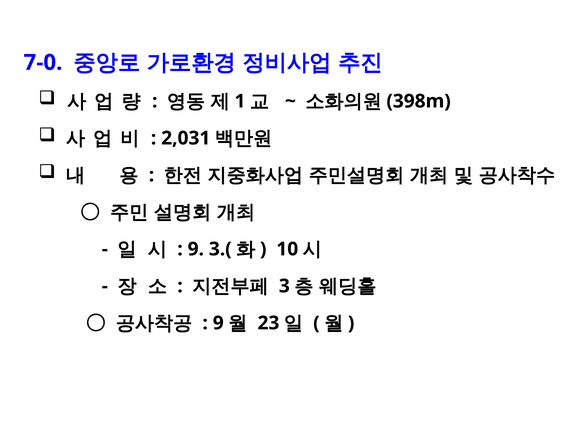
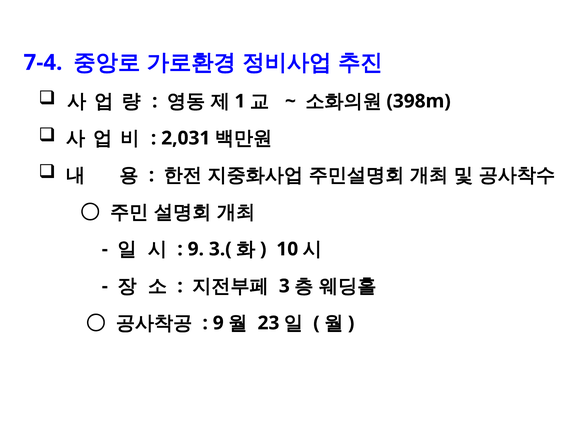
7-0: 7-0 -> 7-4 (43, 62)
